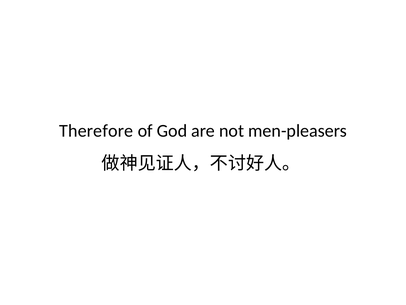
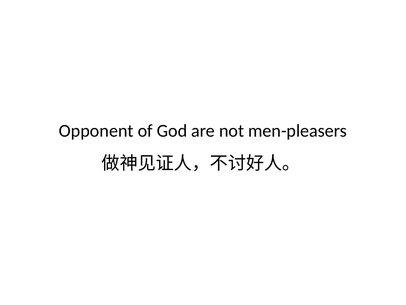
Therefore: Therefore -> Opponent (96, 131)
